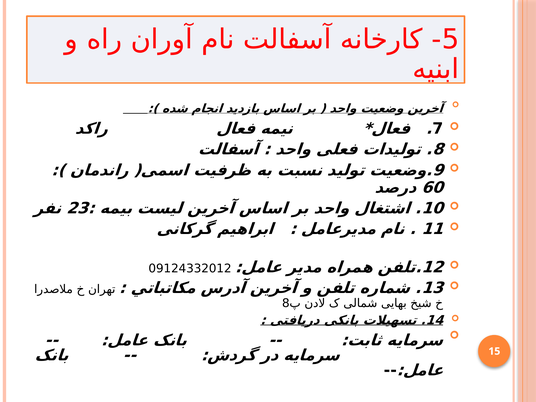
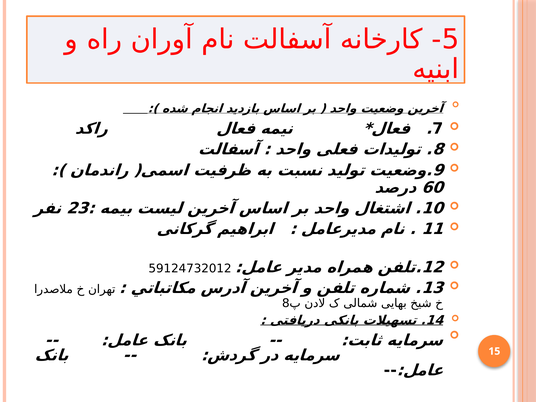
09124332012: 09124332012 -> 59124732012 (190, 268)
